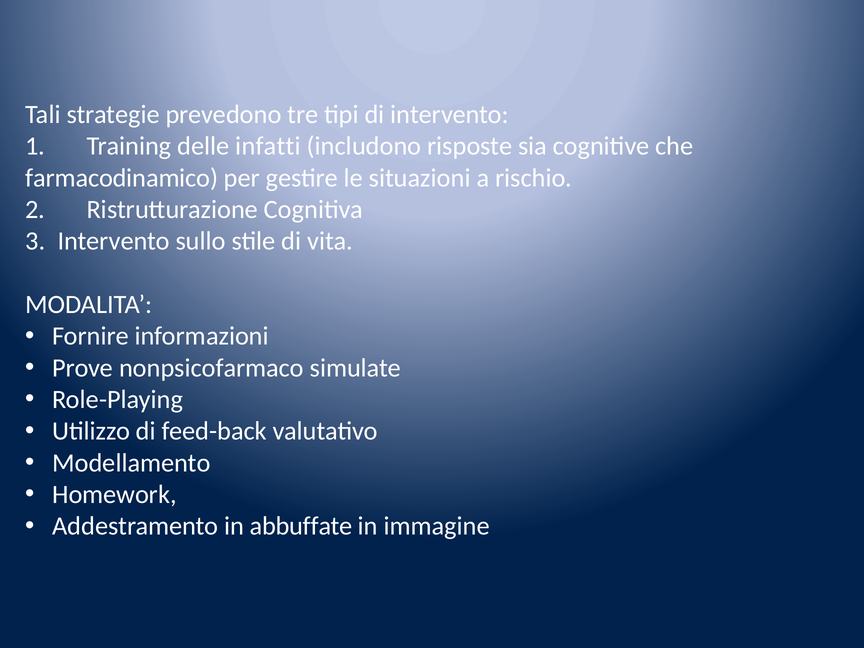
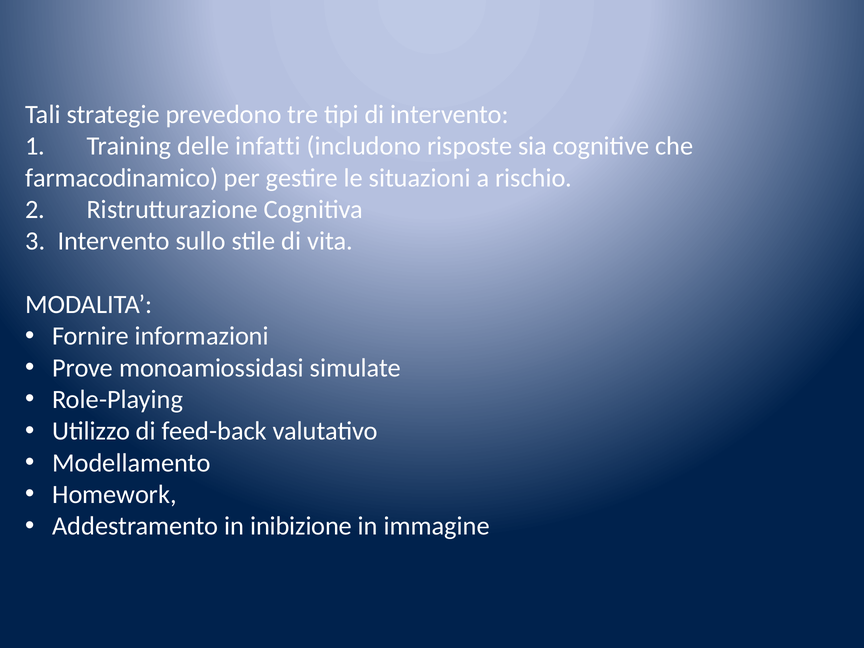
nonpsicofarmaco: nonpsicofarmaco -> monoamiossidasi (211, 368)
abbuffate: abbuffate -> inibizione (301, 526)
